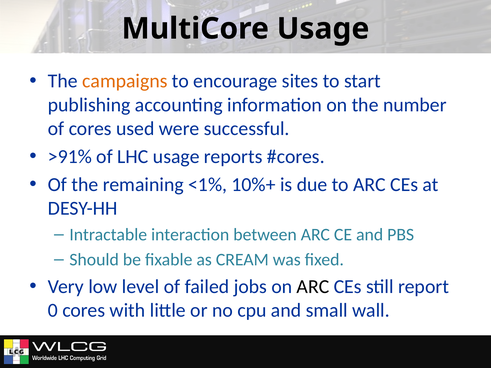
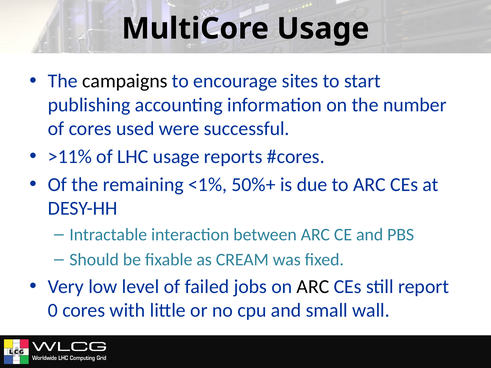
campaigns colour: orange -> black (125, 81)
>91%: >91% -> >11% (70, 157)
10%+: 10%+ -> 50%+ (254, 185)
